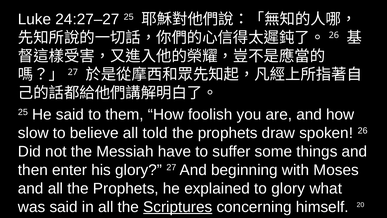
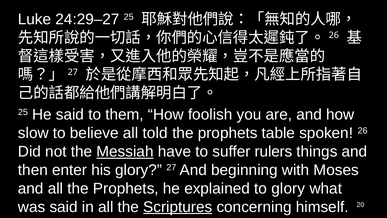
24:27–27: 24:27–27 -> 24:29–27 (87, 19)
draw: draw -> table (278, 133)
Messiah underline: none -> present (125, 151)
some: some -> rulers (274, 151)
